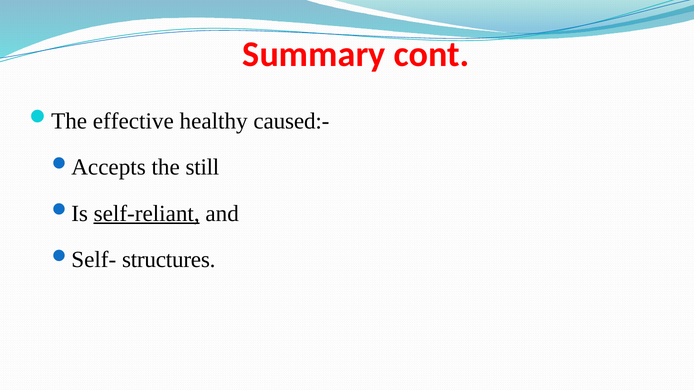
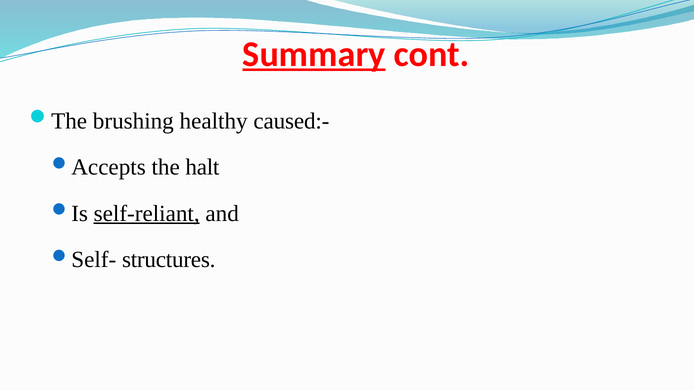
Summary underline: none -> present (314, 54)
effective: effective -> brushing (133, 121)
still: still -> halt (202, 167)
